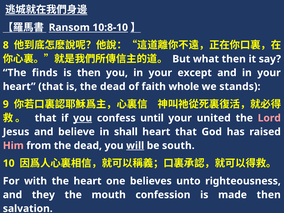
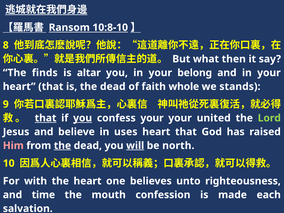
is then: then -> altar (89, 73)
except: except -> belong (195, 73)
that underline: none -> present (46, 118)
confess until: until -> your (152, 118)
Lord colour: pink -> light green (269, 118)
shall: shall -> uses (126, 132)
the underline: none -> present (62, 146)
south: south -> north (178, 146)
they: they -> time (43, 195)
made then: then -> each (269, 195)
